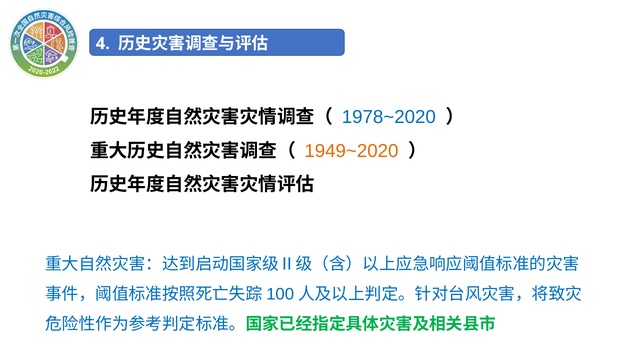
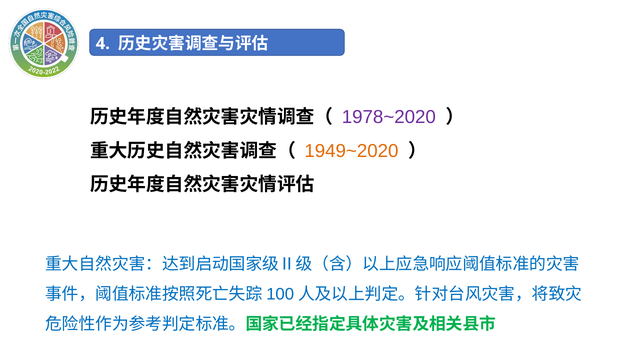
1978~2020 colour: blue -> purple (389, 117)
